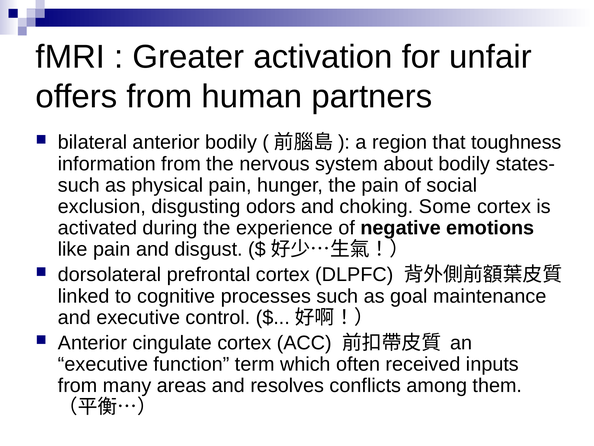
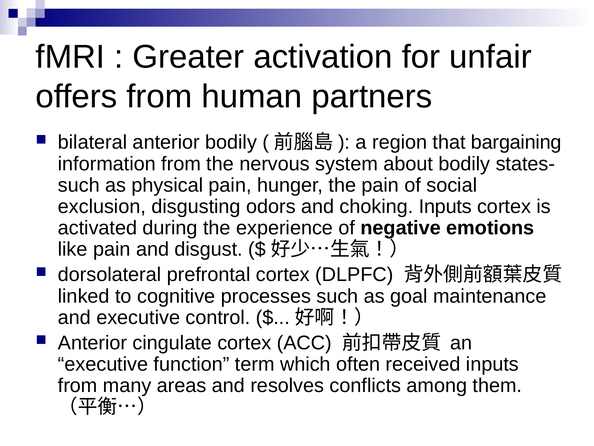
toughness: toughness -> bargaining (516, 142)
choking Some: Some -> Inputs (445, 206)
